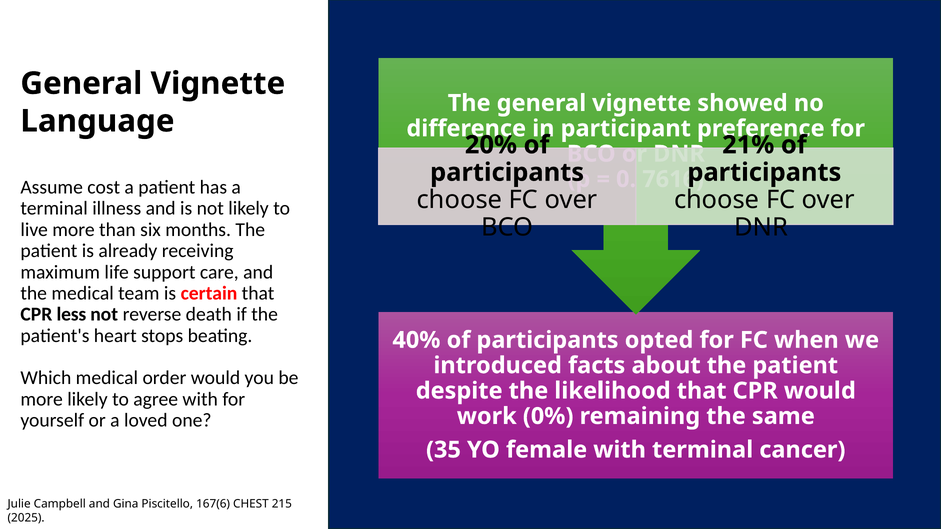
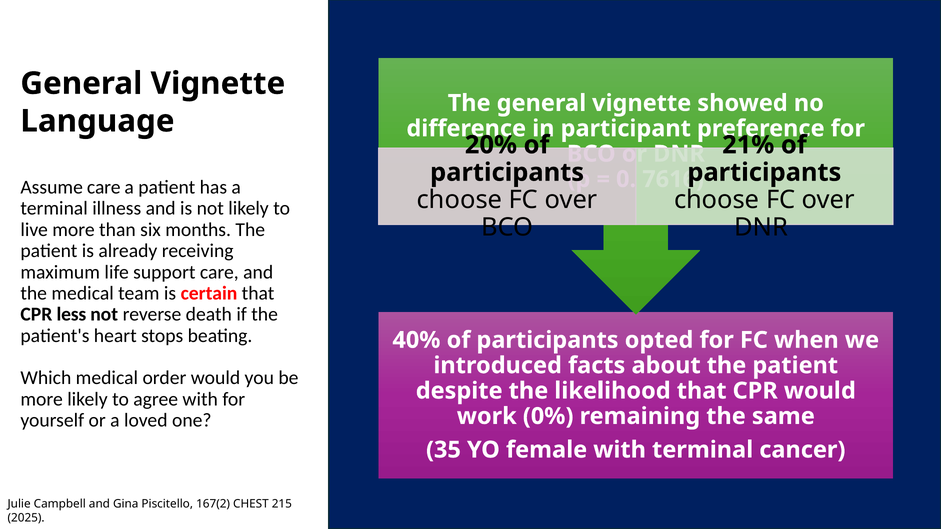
Assume cost: cost -> care (104, 187)
167(6: 167(6 -> 167(2 (213, 504)
